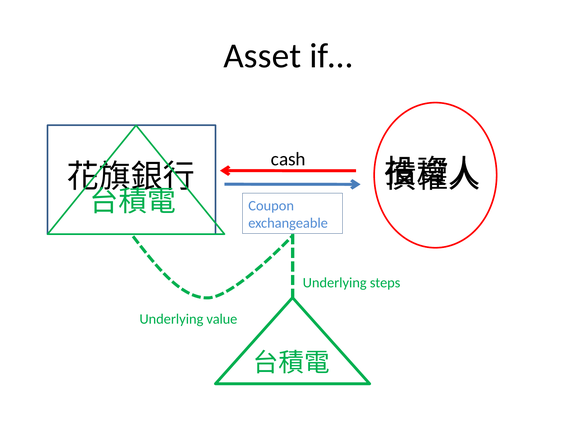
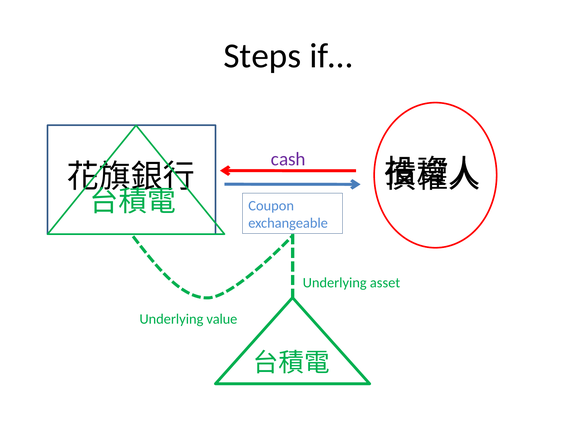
Asset: Asset -> Steps (262, 56)
cash colour: black -> purple (288, 159)
steps: steps -> asset (385, 283)
